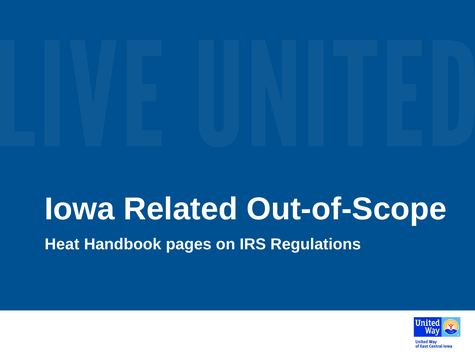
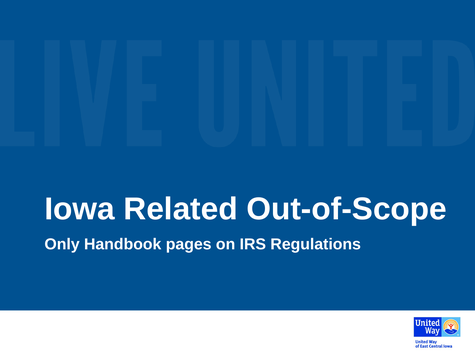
Heat: Heat -> Only (62, 244)
